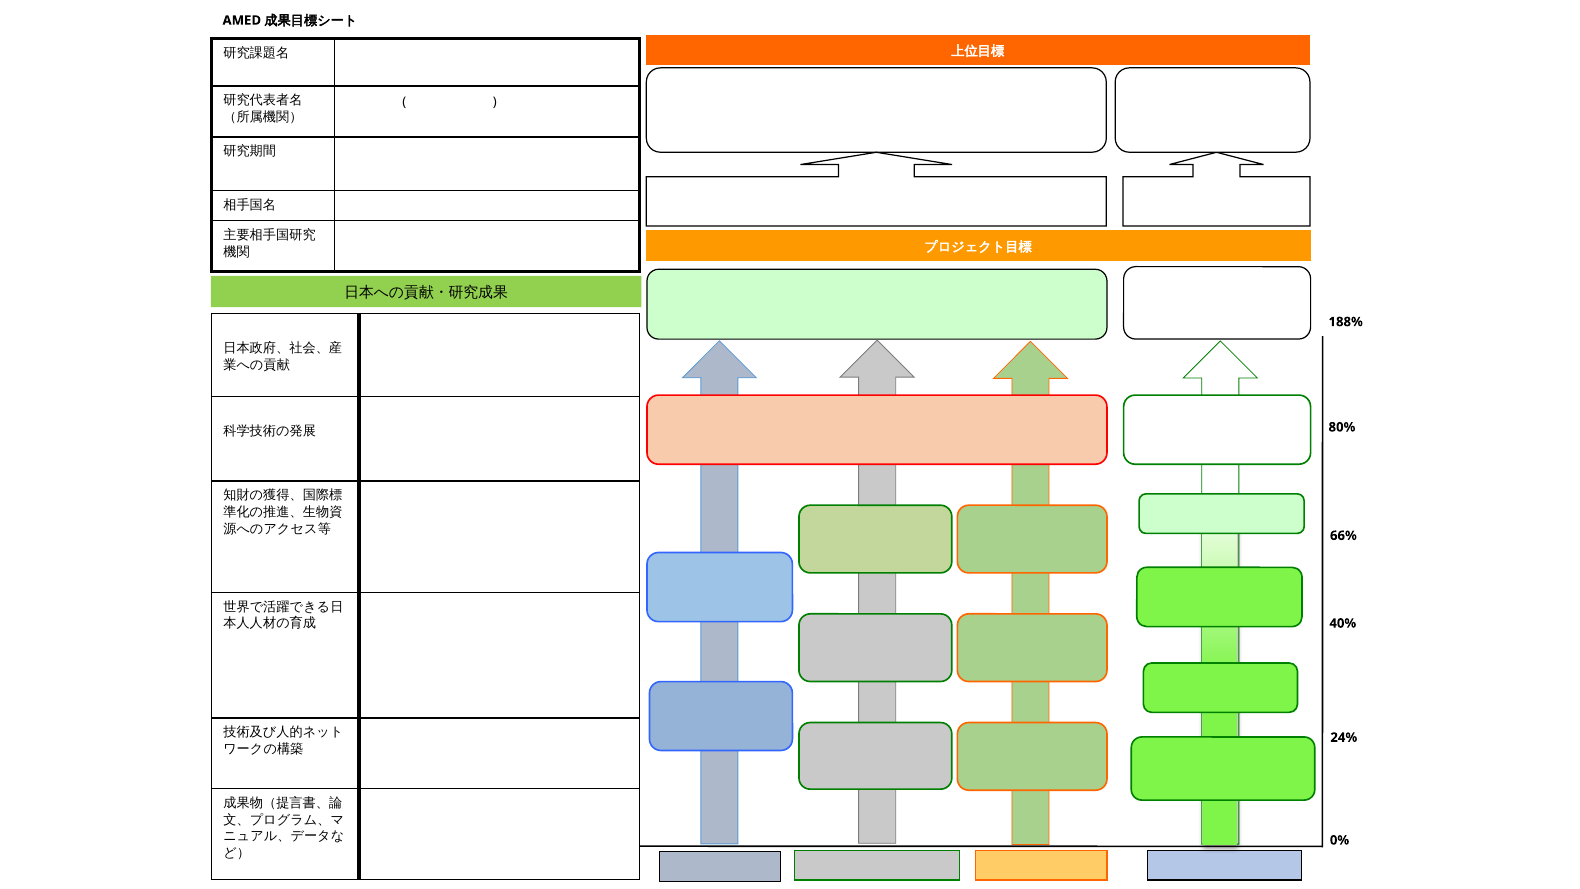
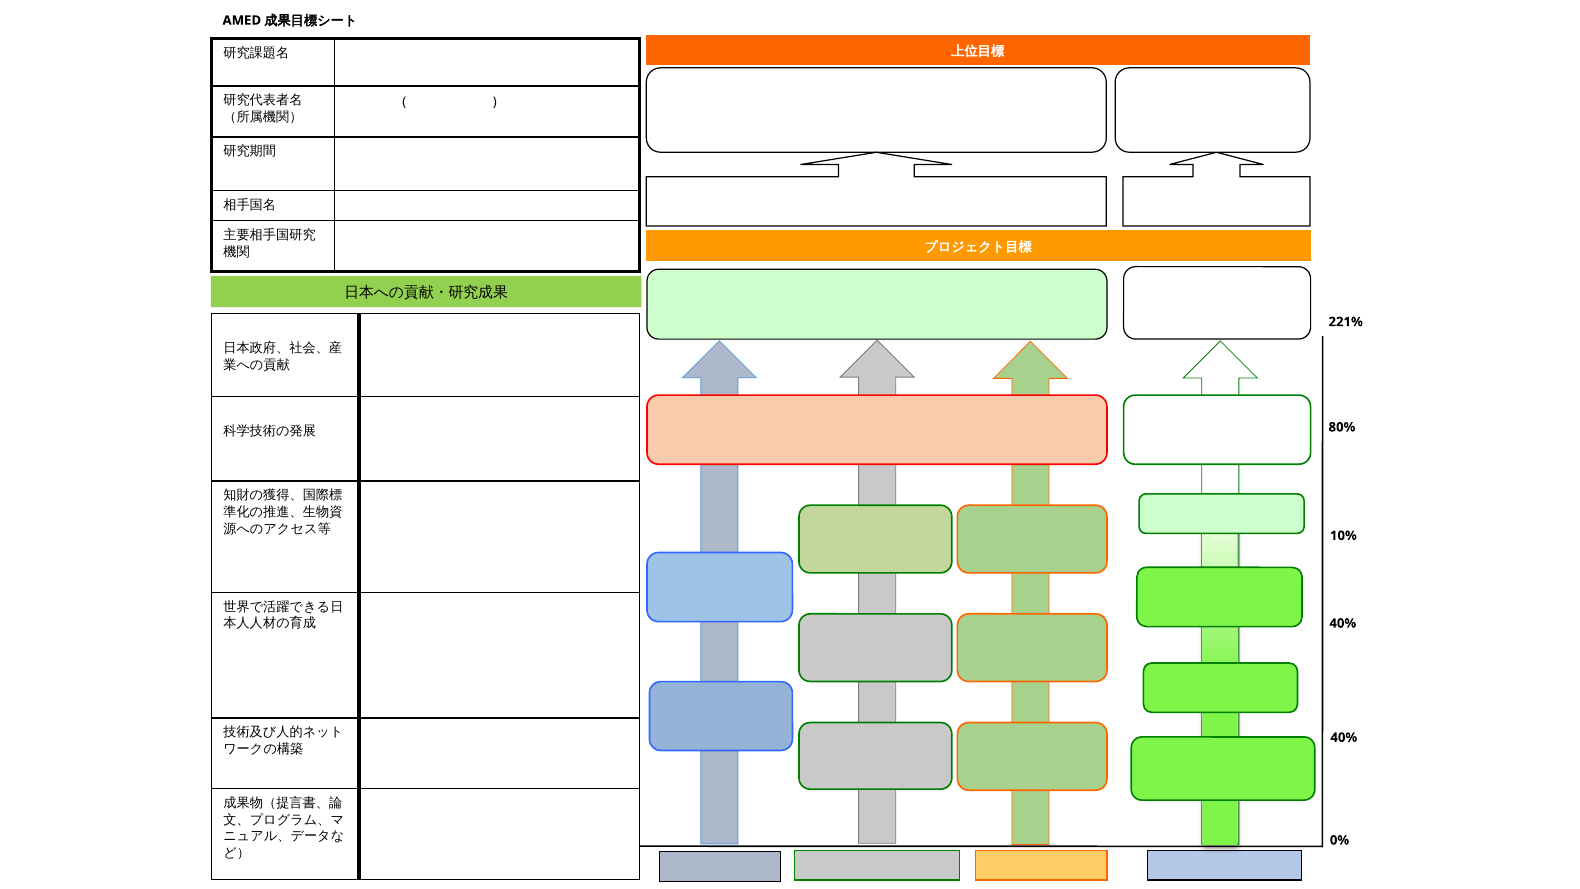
188%: 188% -> 221% (1346, 322)
66%: 66% -> 10% (1343, 535)
24%: 24% -> 40% (1344, 737)
